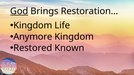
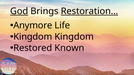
Restoration… underline: none -> present (89, 11)
Kingdom: Kingdom -> Anymore (33, 25)
Anymore: Anymore -> Kingdom (33, 37)
